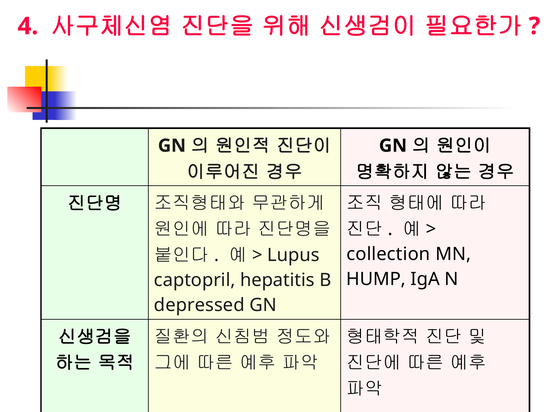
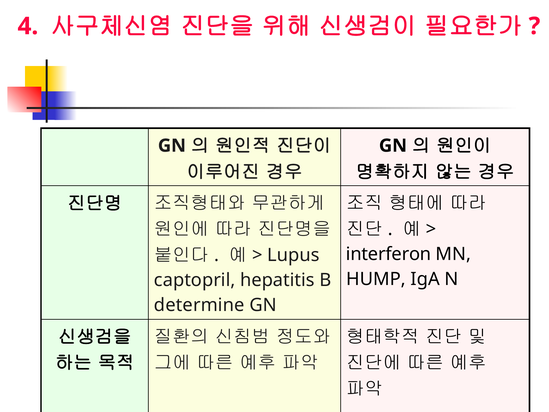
collection: collection -> interferon (389, 254)
depressed: depressed -> determine (199, 305)
